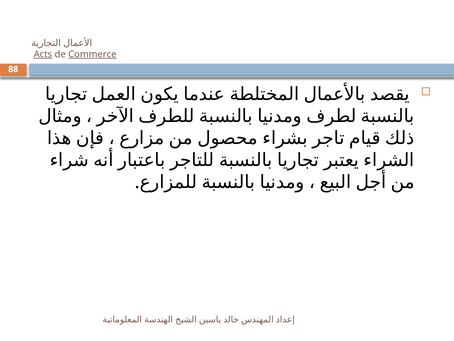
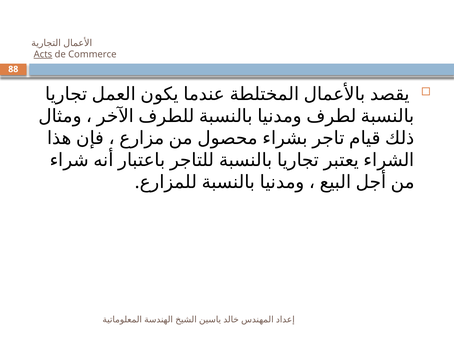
Commerce underline: present -> none (92, 54)
